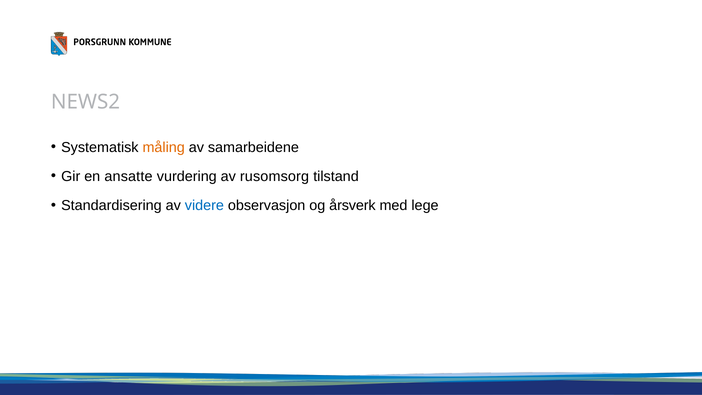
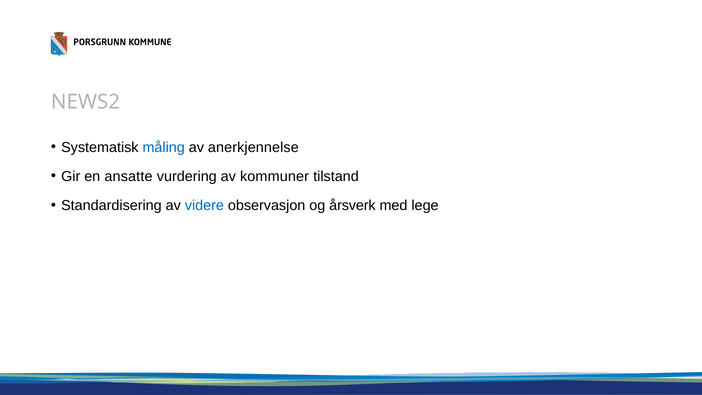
måling colour: orange -> blue (164, 147)
samarbeidene: samarbeidene -> anerkjennelse (253, 147)
rusomsorg: rusomsorg -> kommuner (274, 176)
